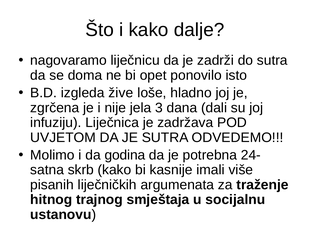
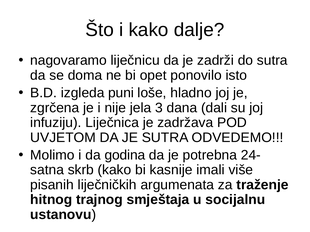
žive: žive -> puni (121, 93)
